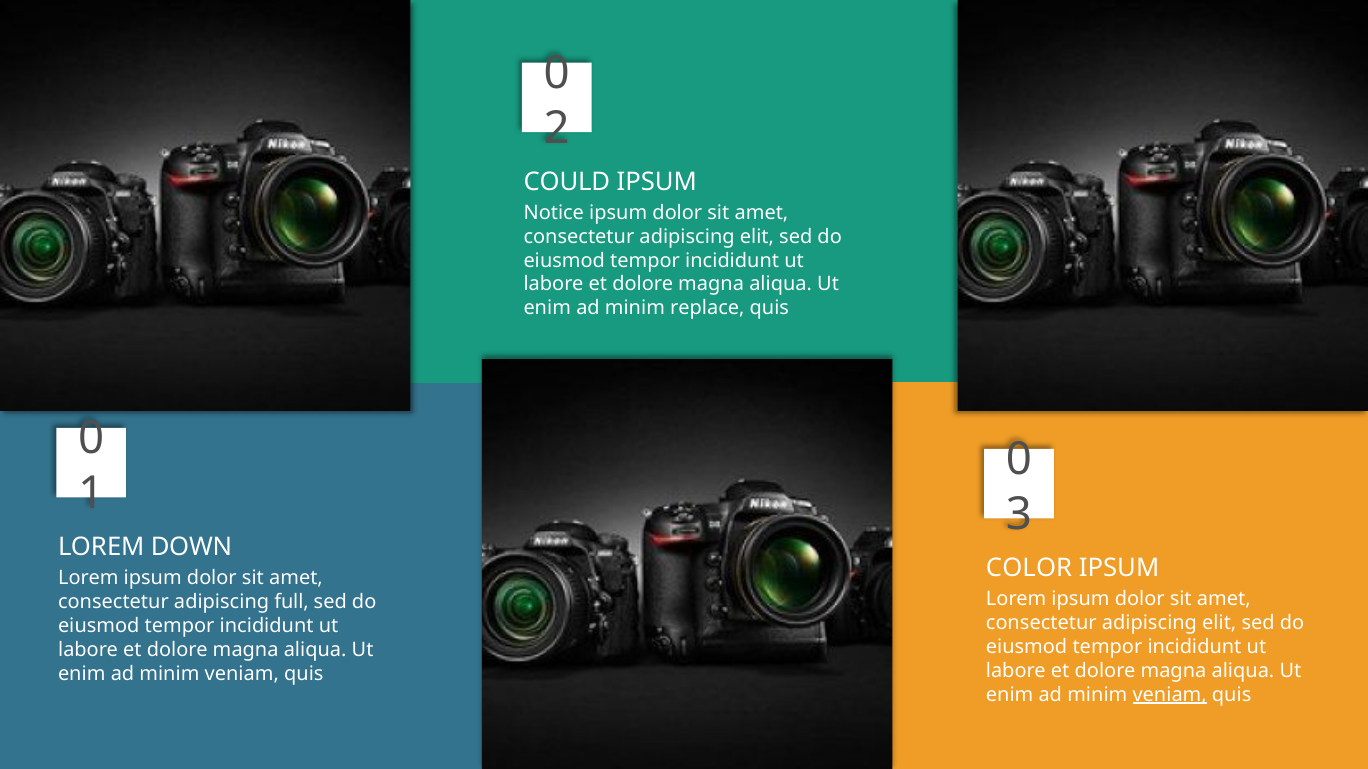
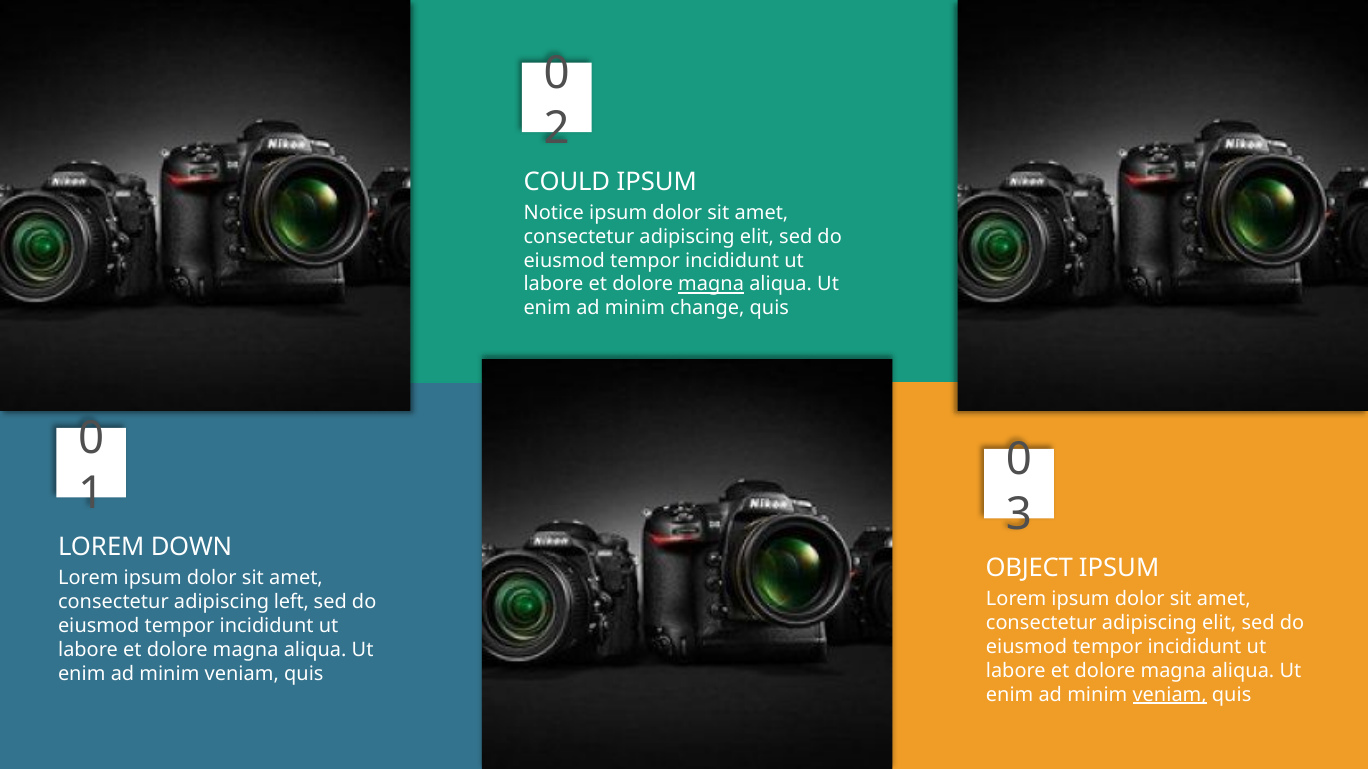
magna underline: none -> present (711, 285)
replace: replace -> change (707, 309)
COLOR: COLOR -> OBJECT (1029, 568)
full: full -> left (291, 602)
